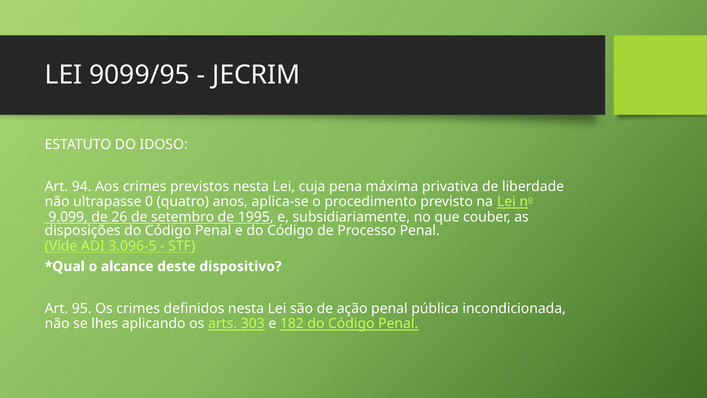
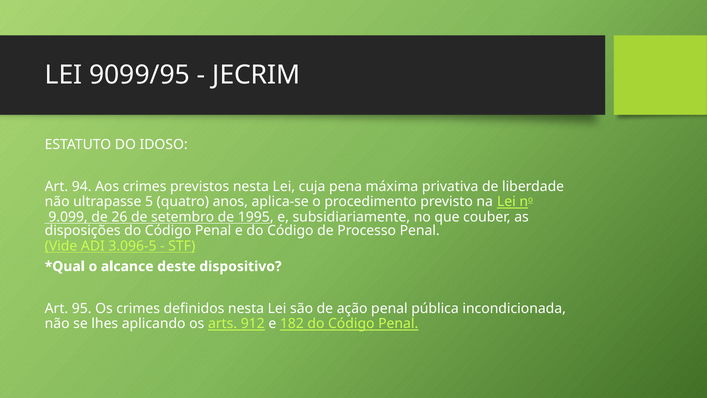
0: 0 -> 5 (149, 201)
303: 303 -> 912 (253, 323)
